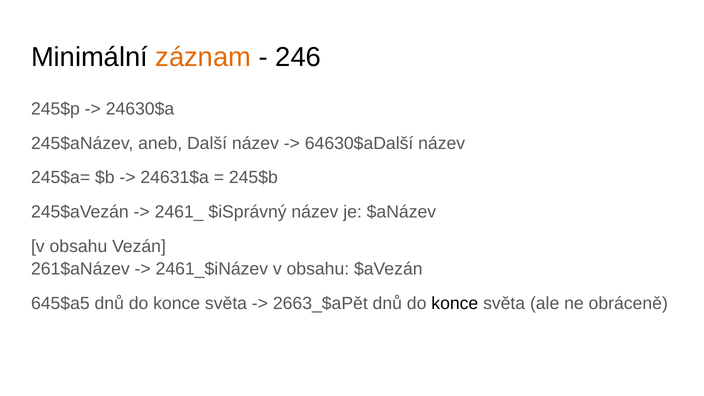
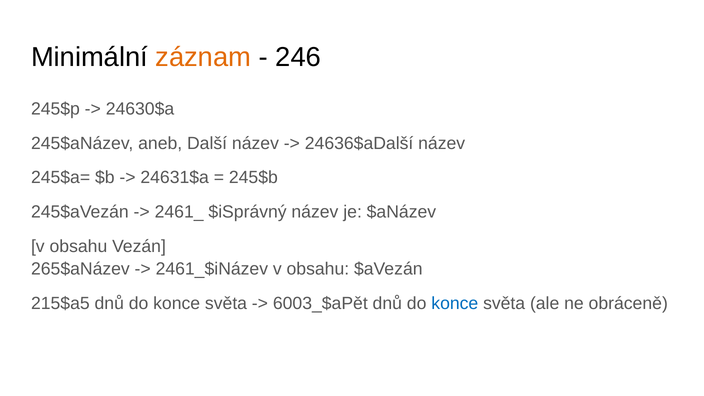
64630$aDalší: 64630$aDalší -> 24636$aDalší (359, 143)
261$aNázev: 261$aNázev -> 265$aNázev (80, 269)
645$a5: 645$a5 -> 215$a5 (60, 303)
2663_$aPět: 2663_$aPět -> 6003_$aPět (320, 303)
konce colour: black -> blue (455, 303)
